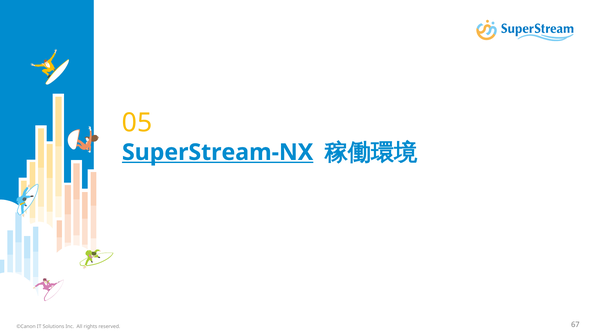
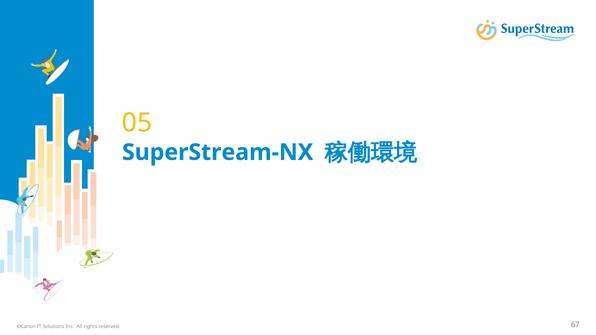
SuperStream-NX underline: present -> none (218, 152)
